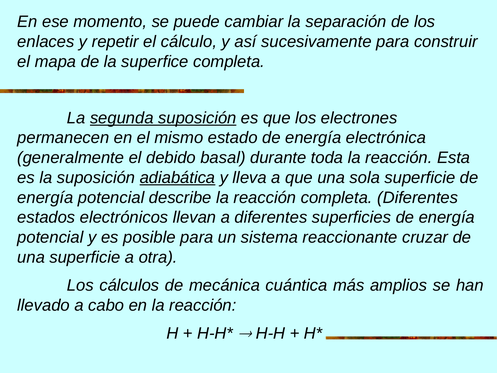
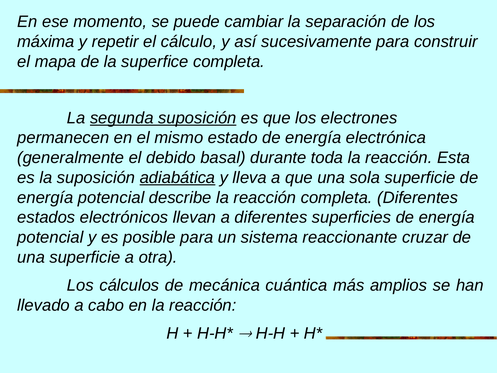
enlaces: enlaces -> máxima (46, 42)
